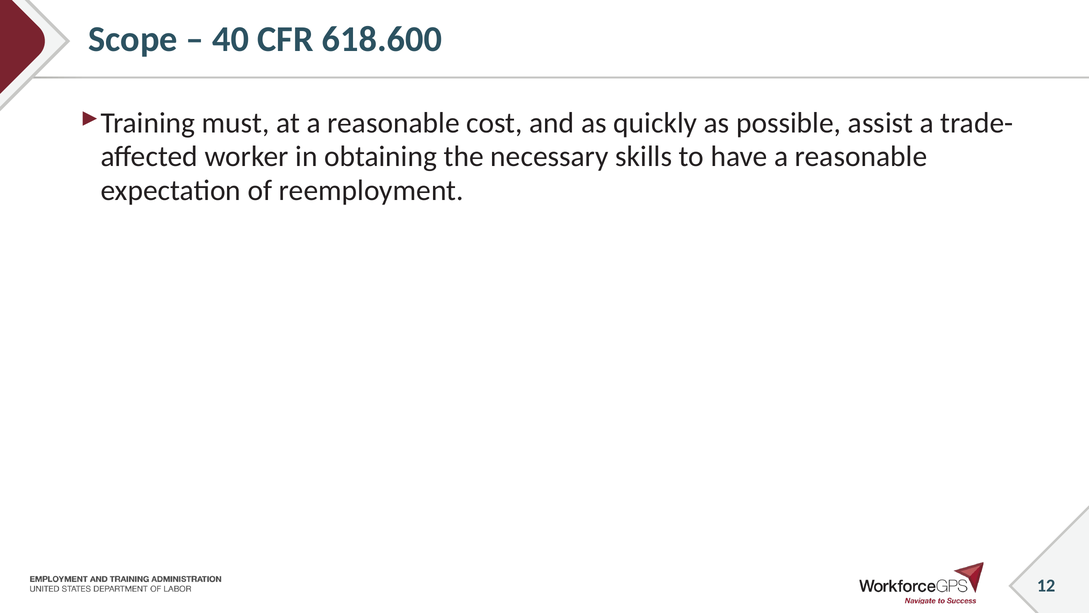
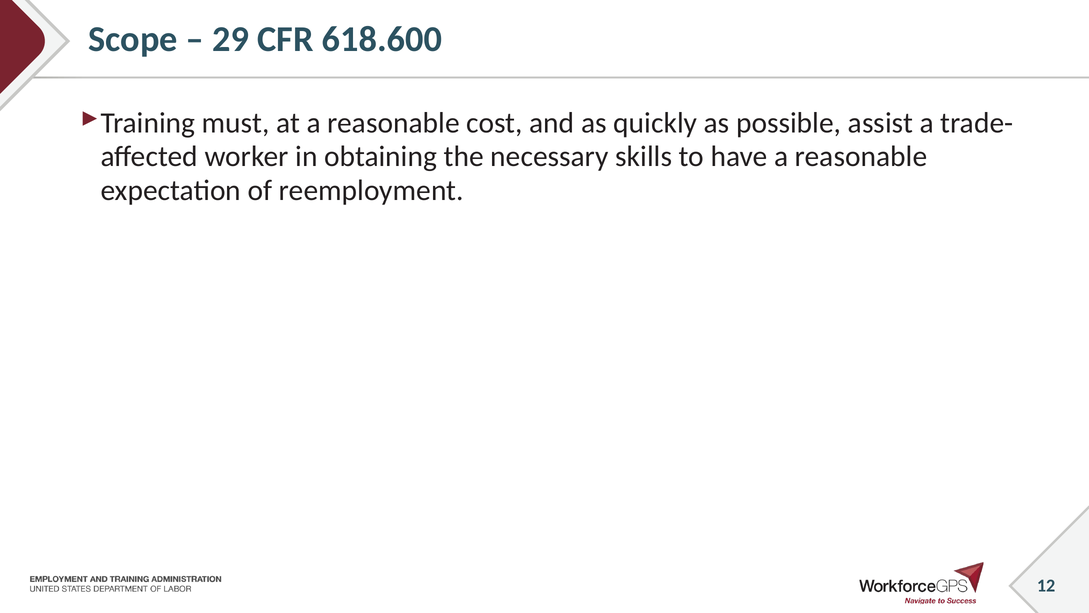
40: 40 -> 29 (231, 39)
